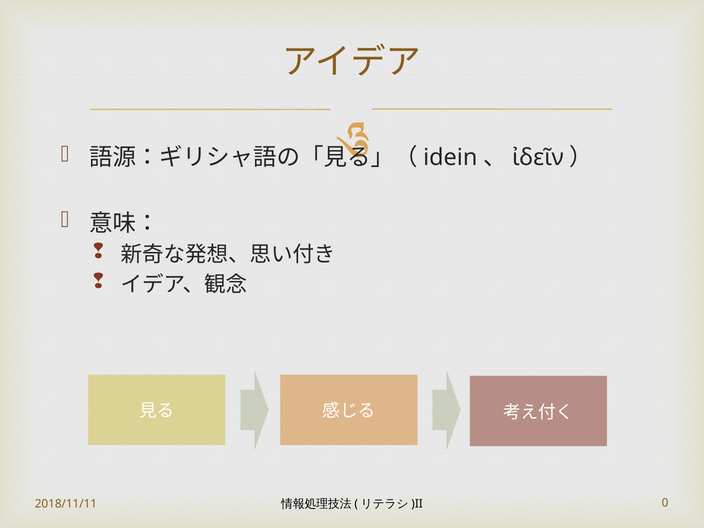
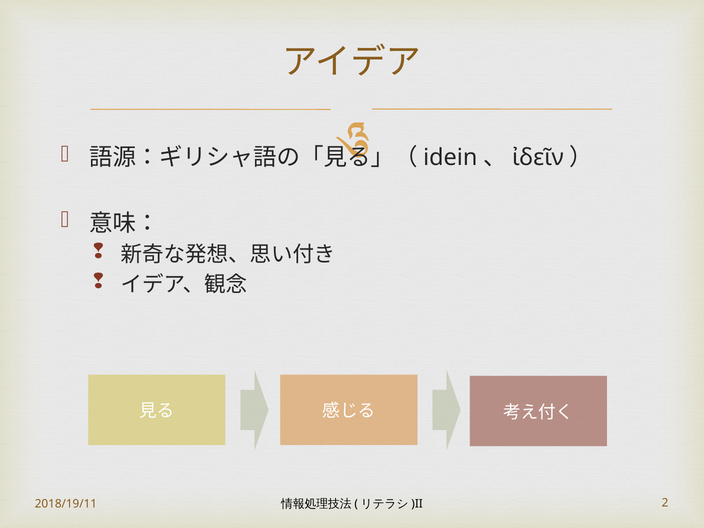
2018/11/11: 2018/11/11 -> 2018/19/11 (66, 504)
0: 0 -> 2 (665, 503)
